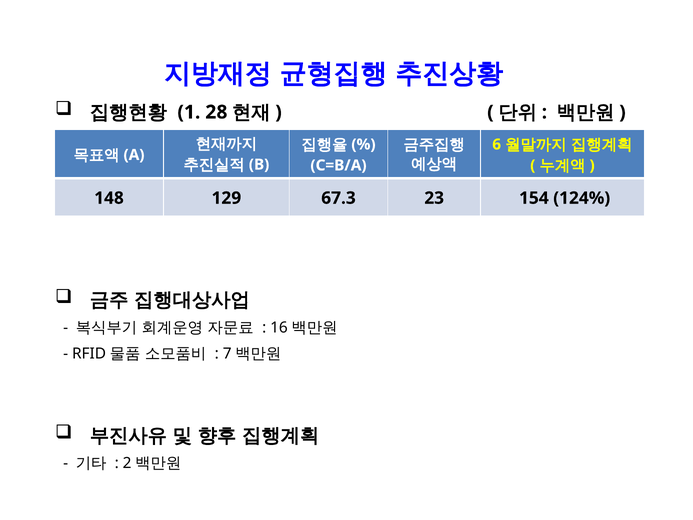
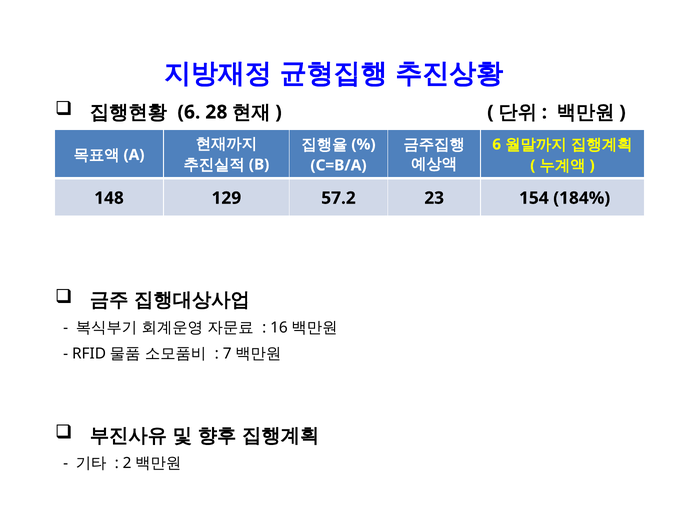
1: 1 -> 6 (189, 112)
67.3: 67.3 -> 57.2 (338, 198)
124%: 124% -> 184% (582, 198)
